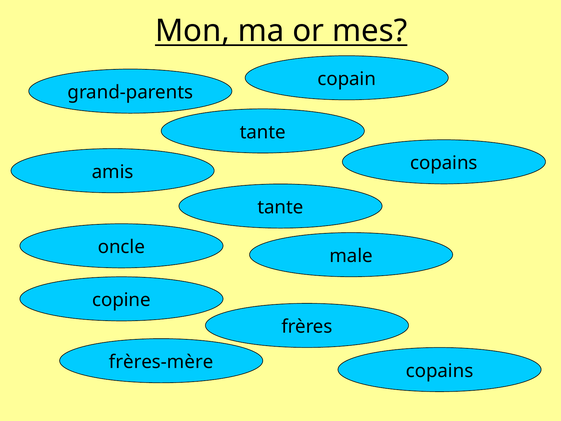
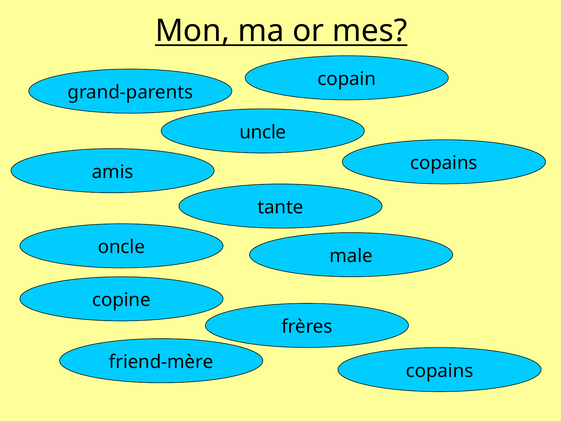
tante: tante -> uncle (263, 132)
frères-mère: frères-mère -> friend-mère (161, 362)
